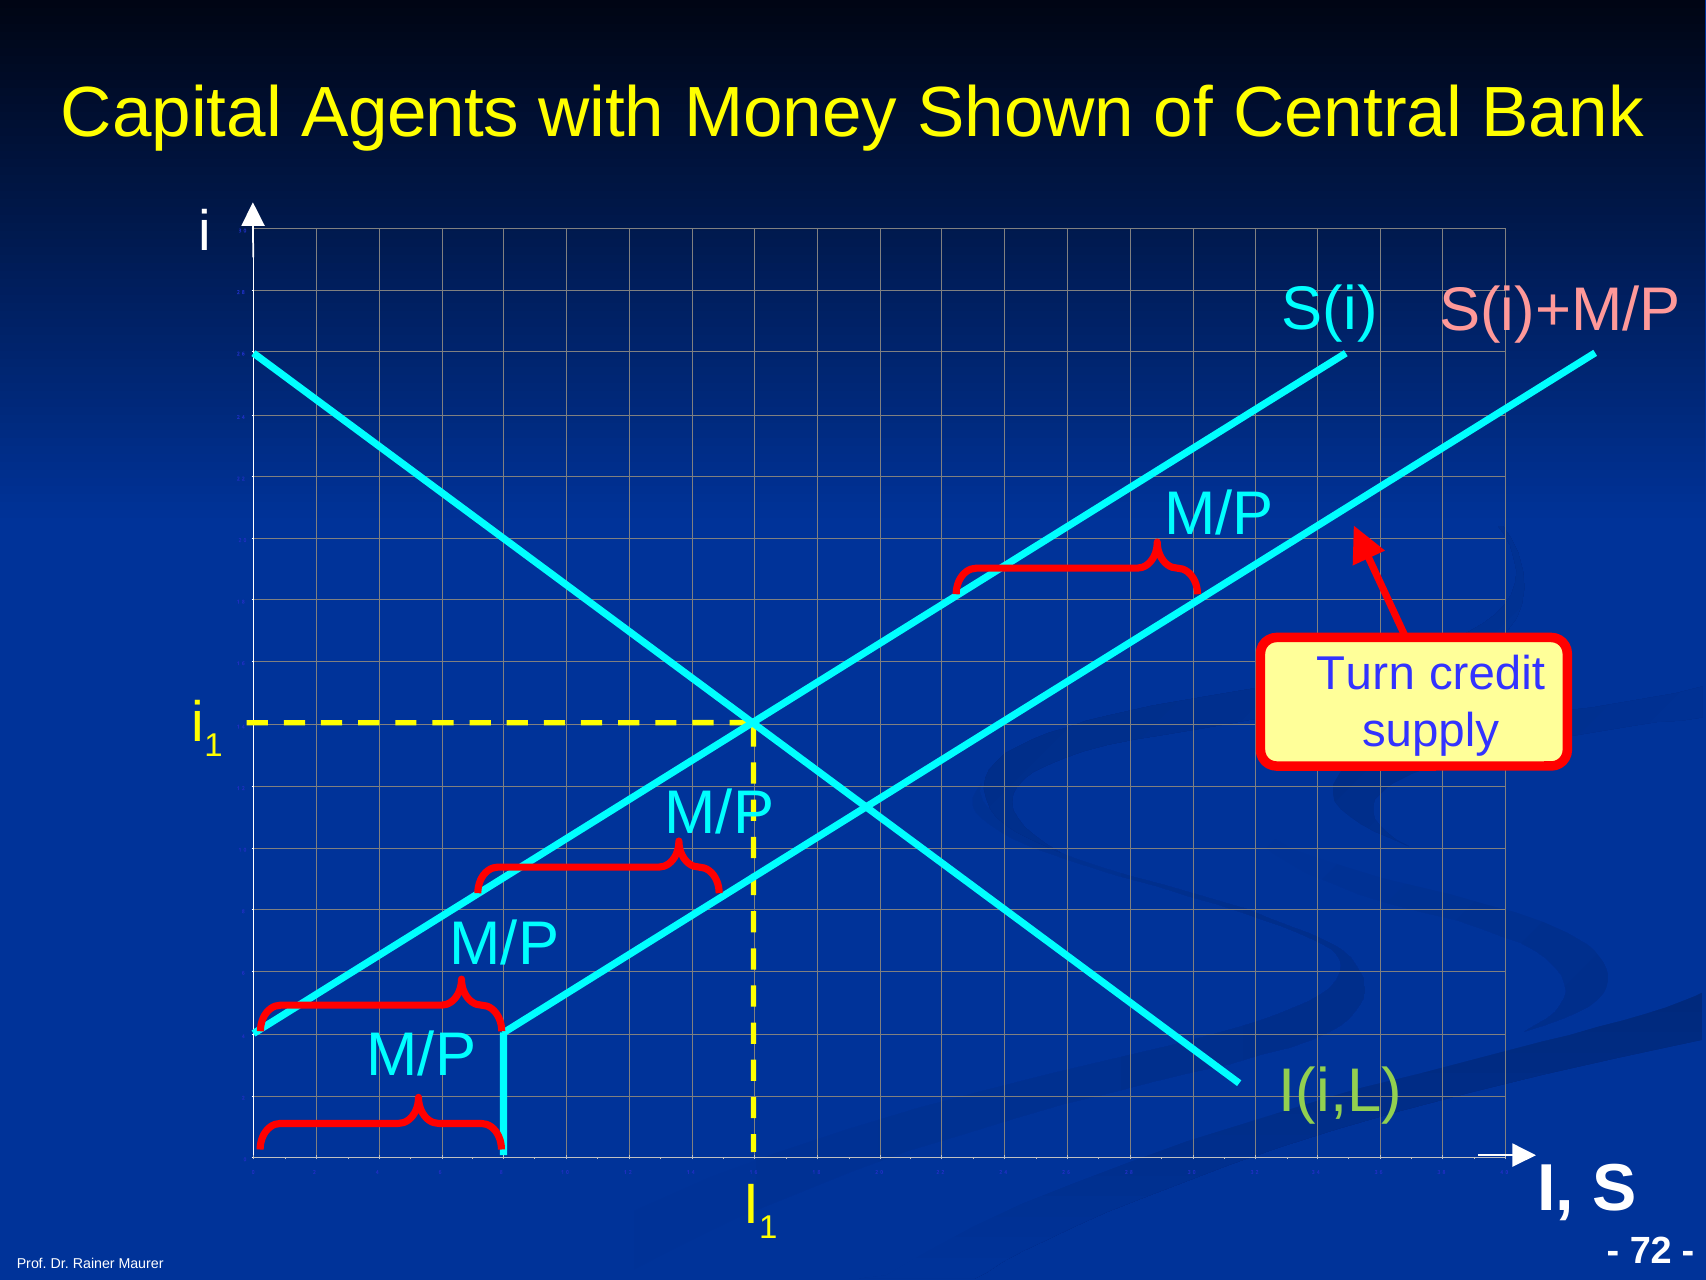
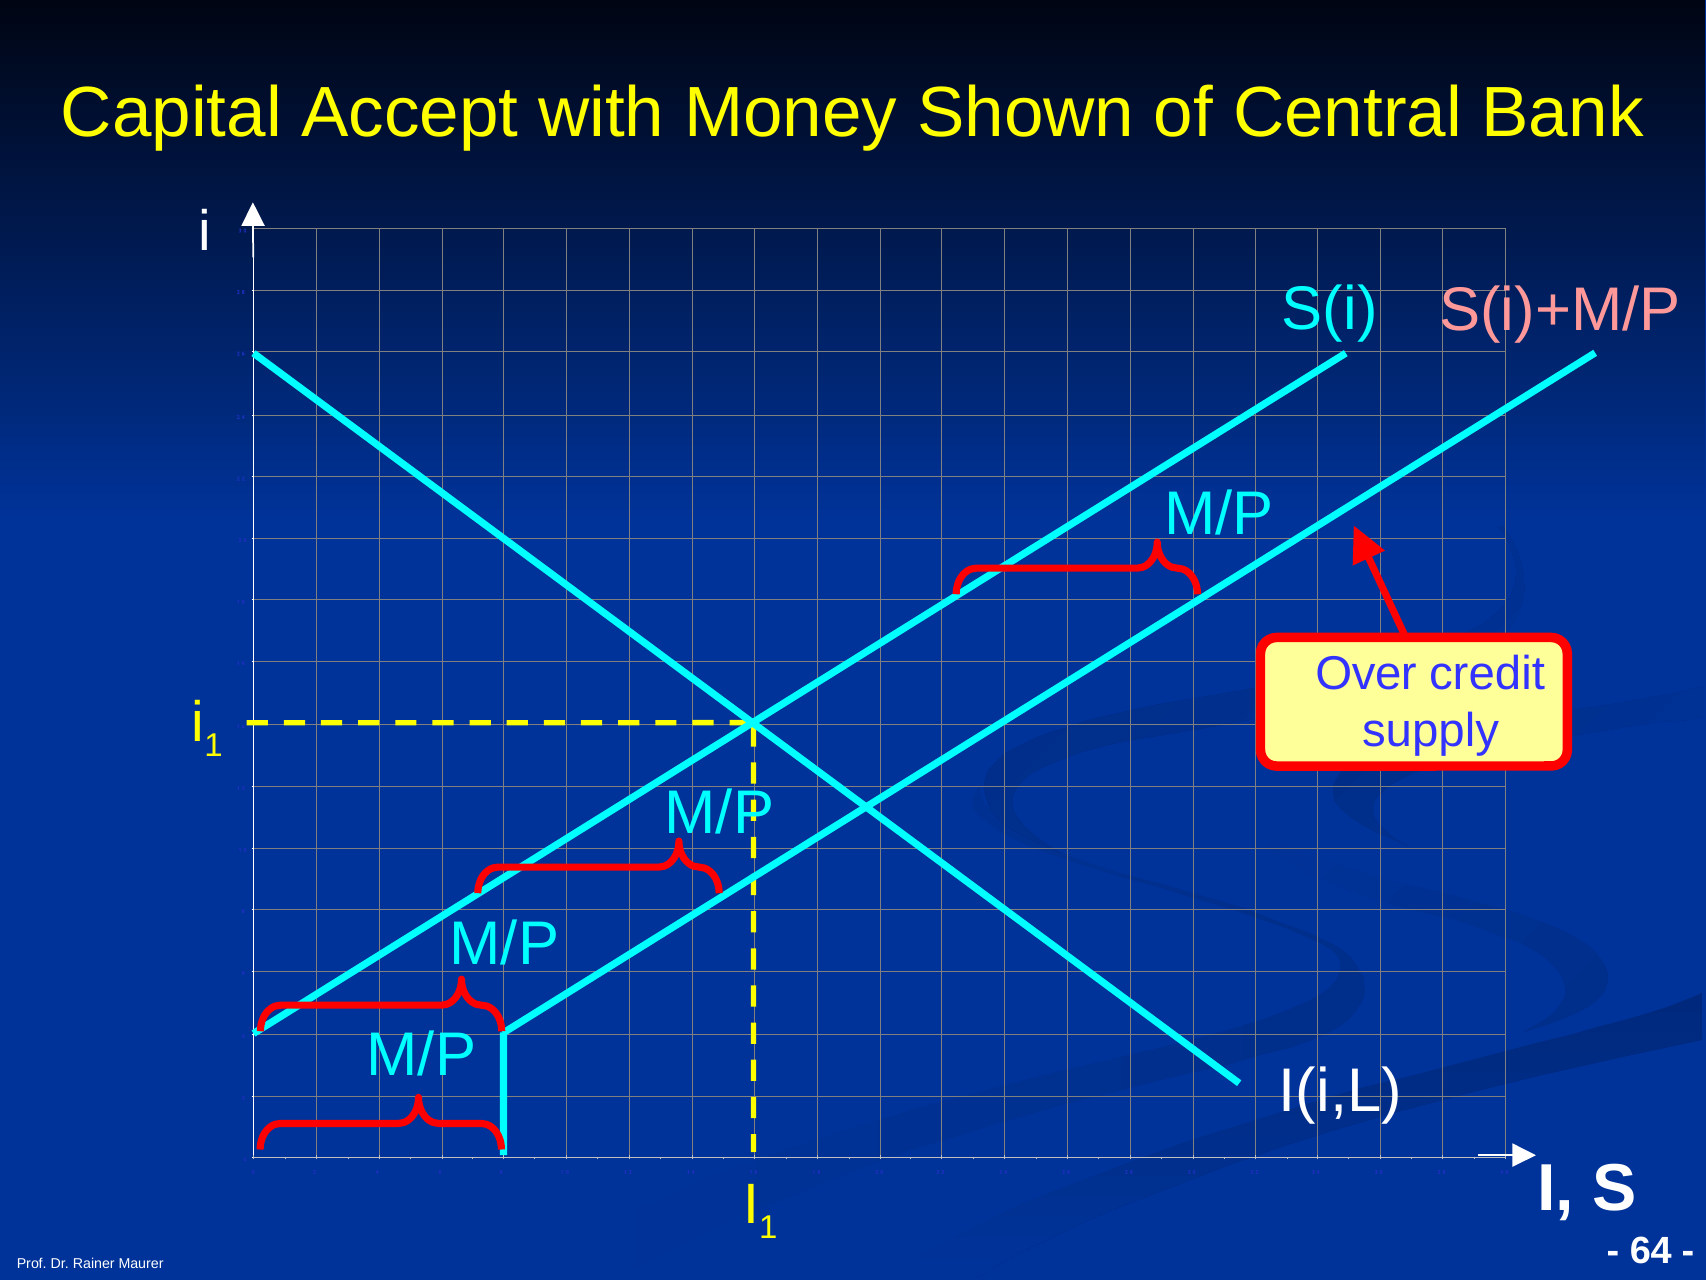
Agents: Agents -> Accept (410, 113)
Turn: Turn -> Over (1366, 674)
I(i,L colour: light green -> white (1340, 1090)
72: 72 -> 64 (1651, 1250)
